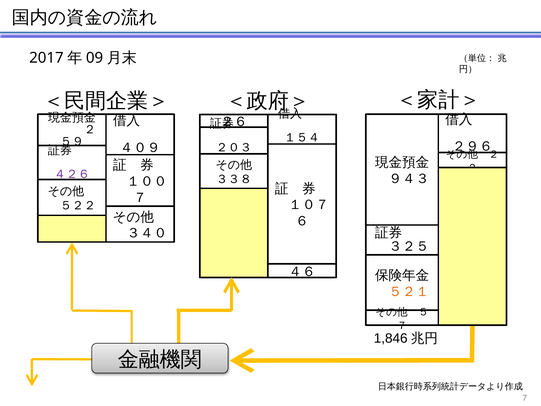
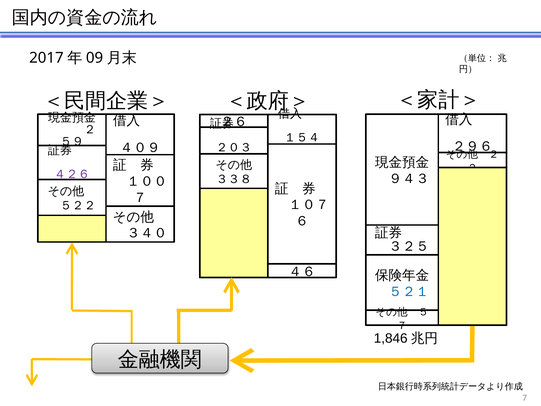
５２１ colour: orange -> blue (409, 291)
